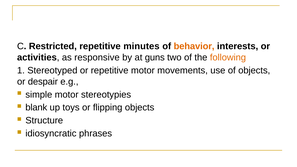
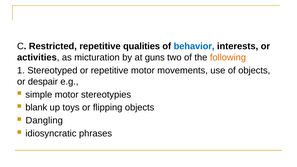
minutes: minutes -> qualities (142, 46)
behavior colour: orange -> blue (194, 46)
responsive: responsive -> micturation (97, 57)
Structure: Structure -> Dangling (44, 121)
